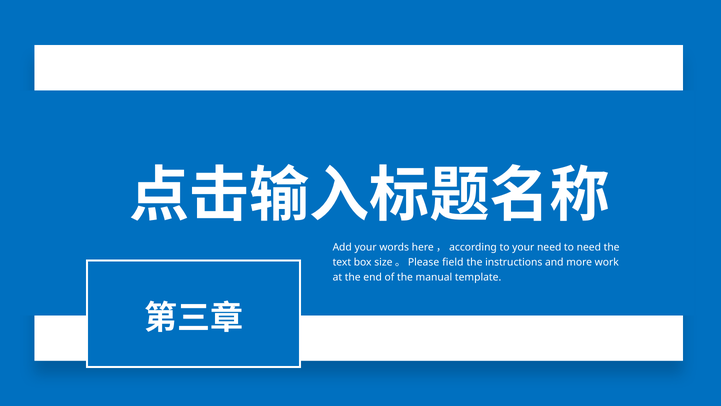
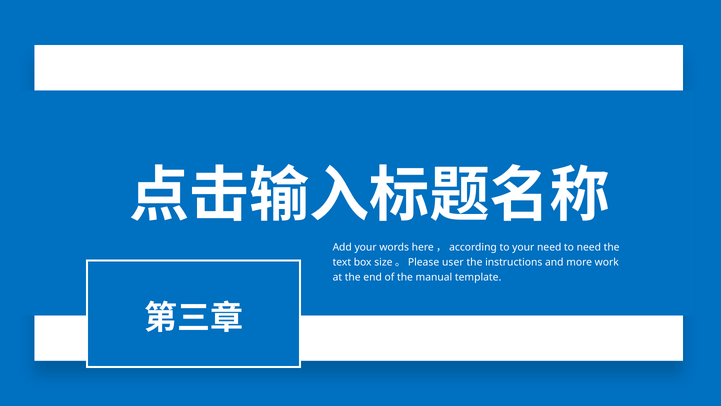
field: field -> user (453, 262)
